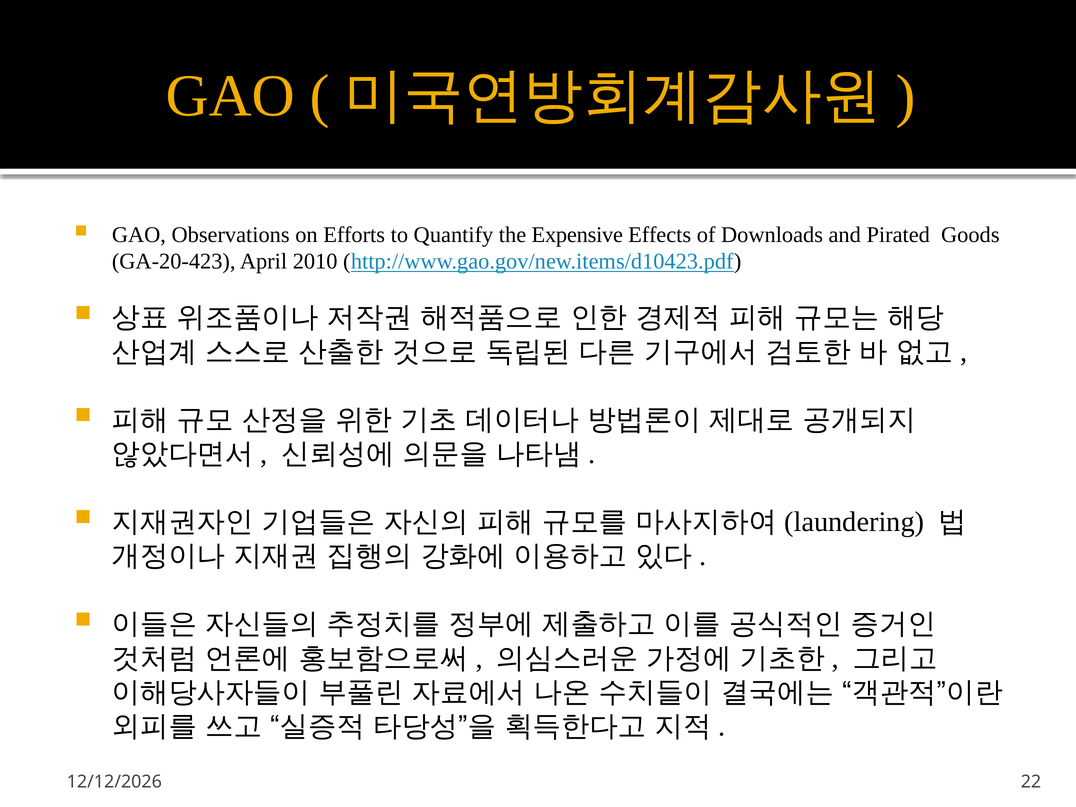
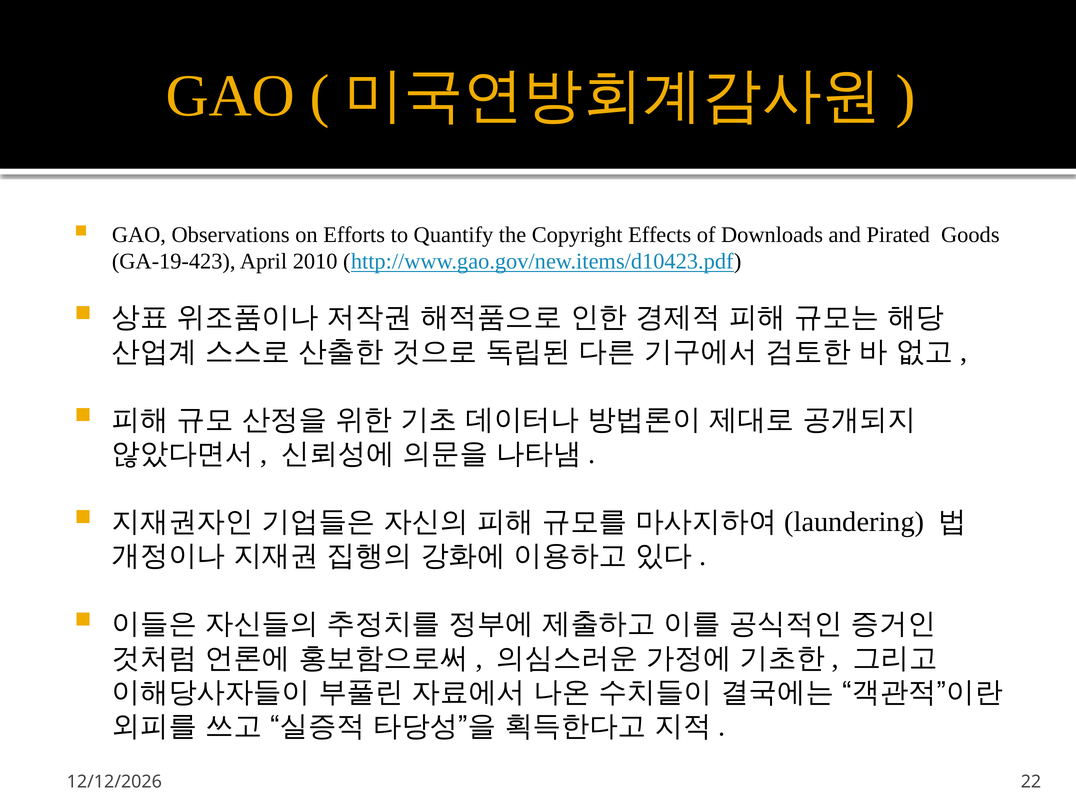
Expensive: Expensive -> Copyright (577, 235)
GA-20-423: GA-20-423 -> GA-19-423 (174, 262)
